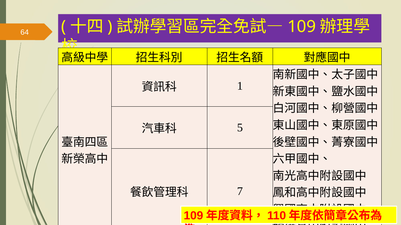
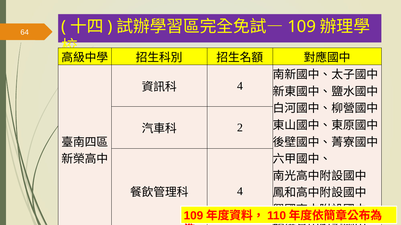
1: 1 -> 4 (240, 86)
5: 5 -> 2 (240, 128)
7: 7 -> 4 (240, 192)
